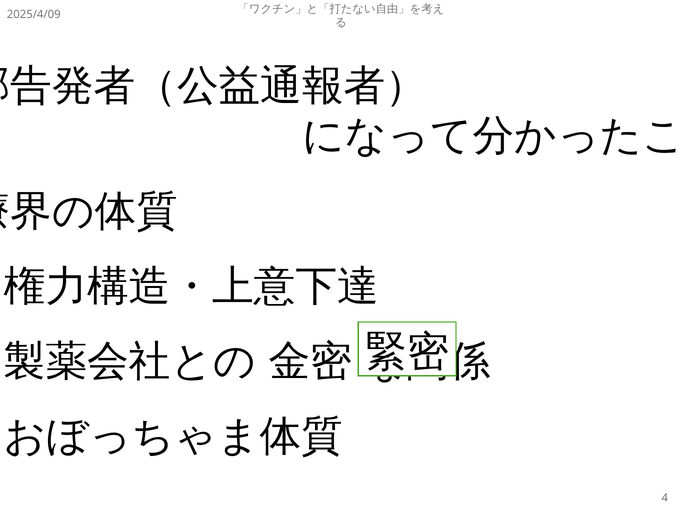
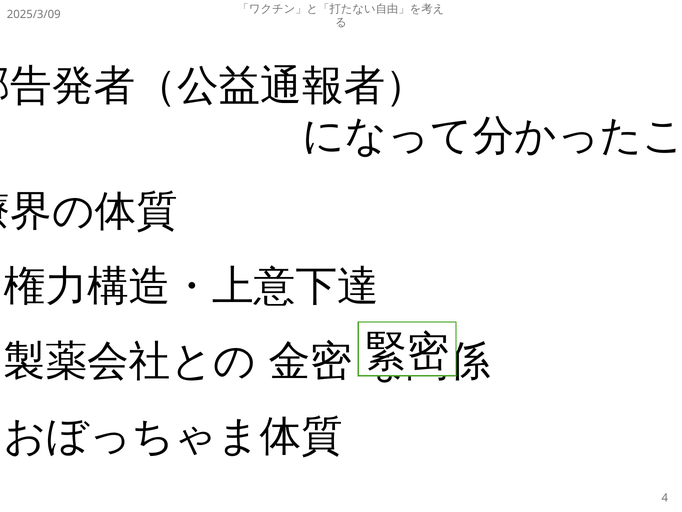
2025/4/09: 2025/4/09 -> 2025/3/09 (34, 14)
